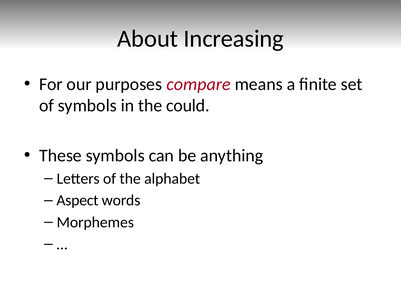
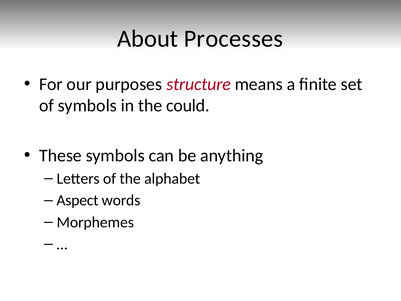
Increasing: Increasing -> Processes (233, 39)
compare: compare -> structure (199, 84)
